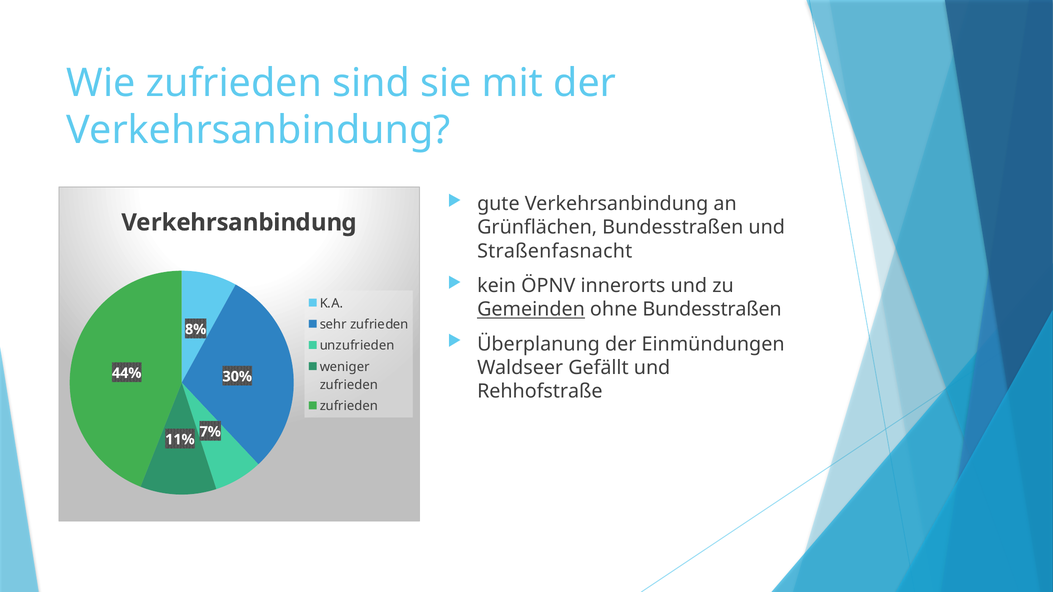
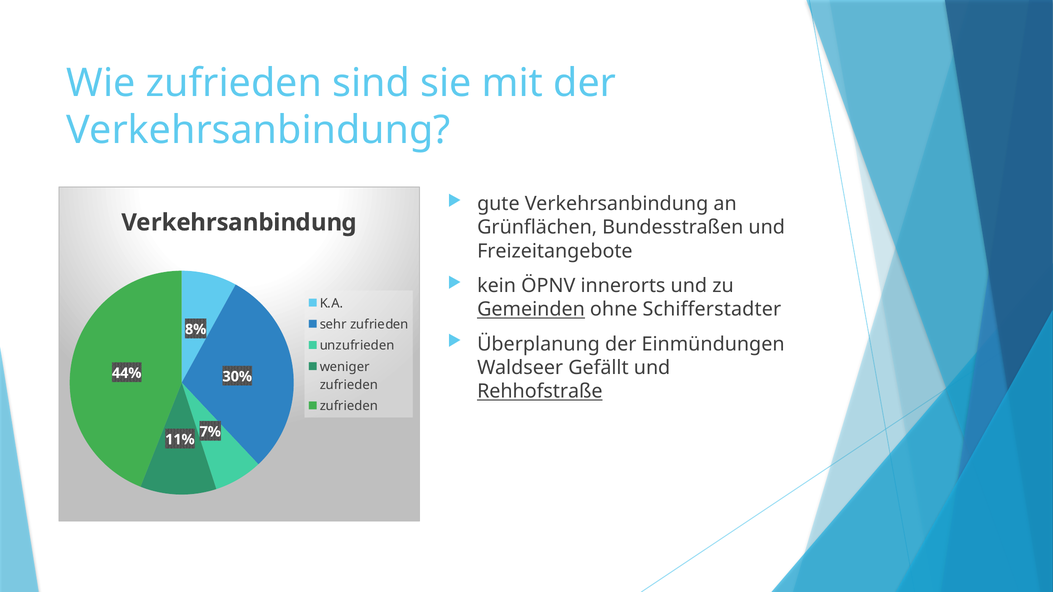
Straßenfasnacht: Straßenfasnacht -> Freizeitangebote (555, 251)
ohne Bundesstraßen: Bundesstraßen -> Schifferstadter (712, 310)
Rehhofstraße underline: none -> present (540, 392)
